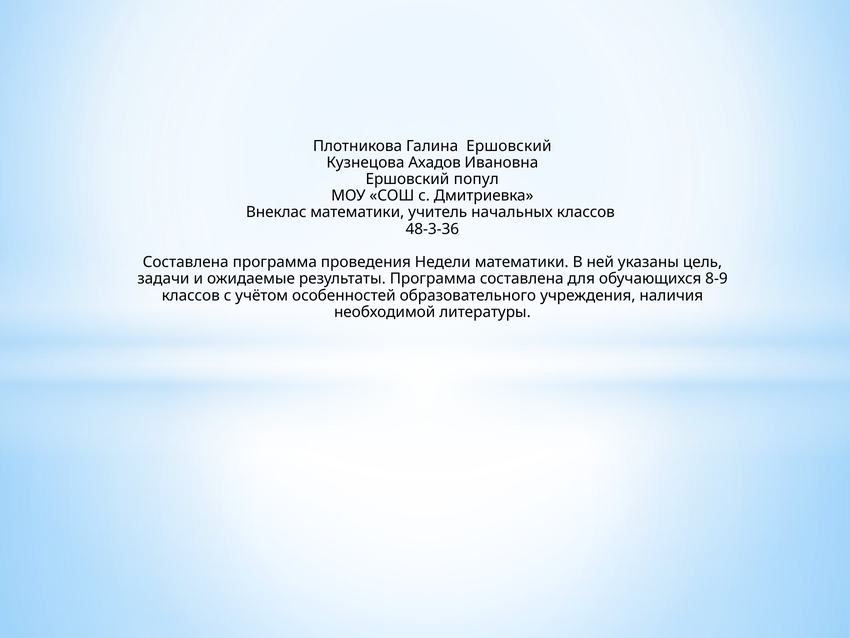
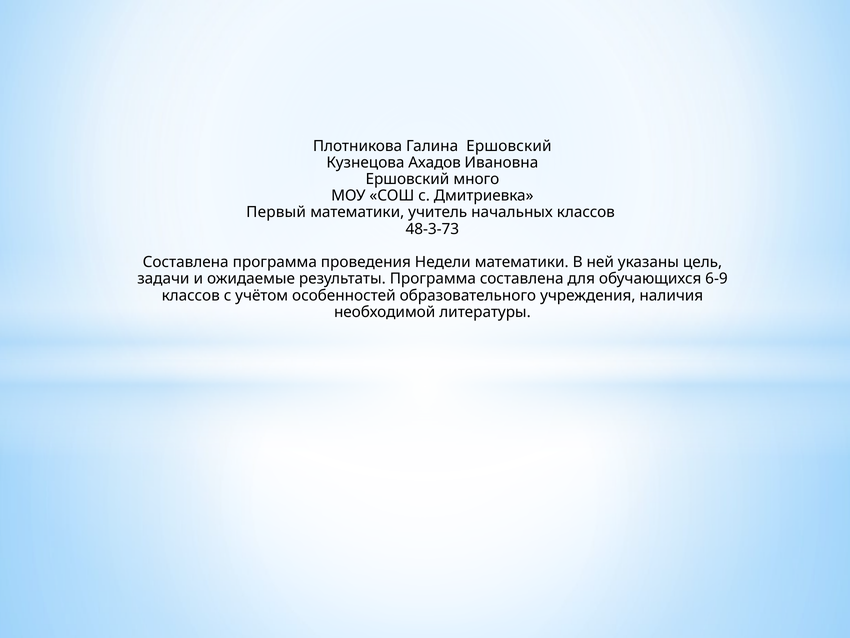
попул: попул -> много (476, 179)
Внеклас: Внеклас -> Первый (276, 212)
48-3-36: 48-3-36 -> 48-3-73 (432, 229)
8-9: 8-9 -> 6-9 (717, 279)
